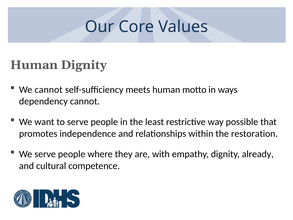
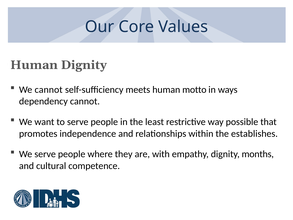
restoration: restoration -> establishes (254, 133)
already: already -> months (258, 154)
